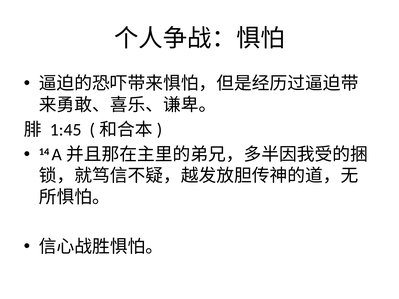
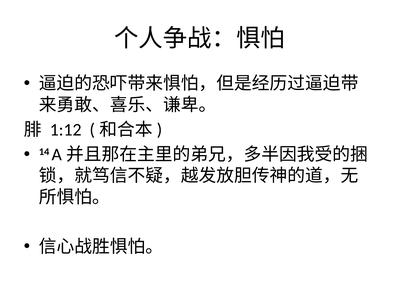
1:45: 1:45 -> 1:12 (66, 130)
